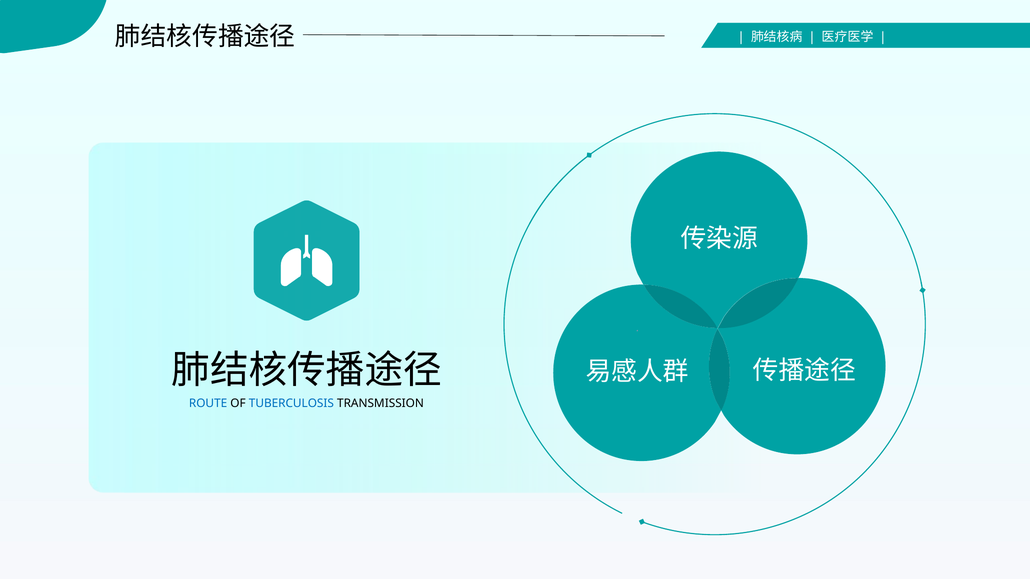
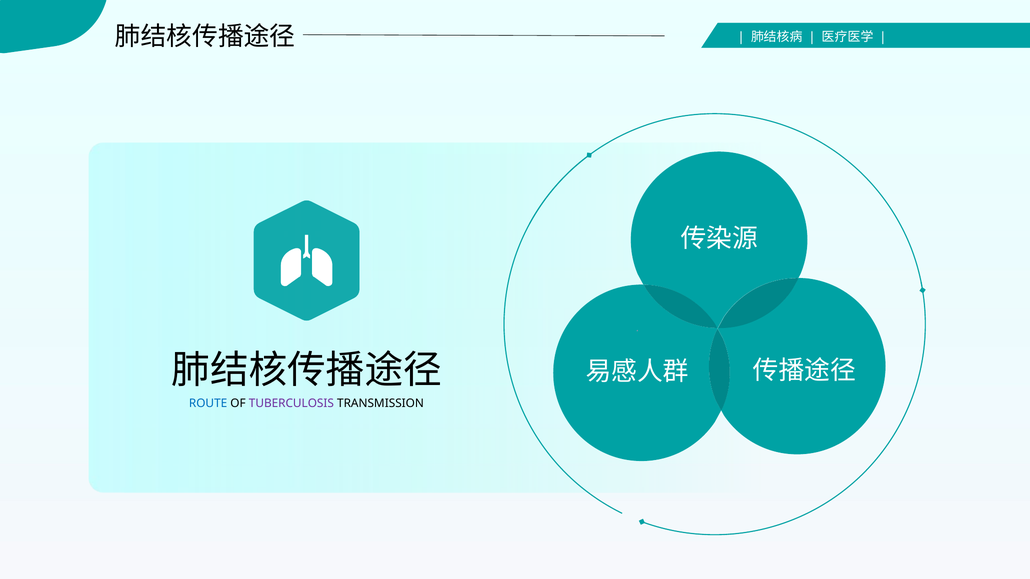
TUBERCULOSIS colour: blue -> purple (291, 404)
